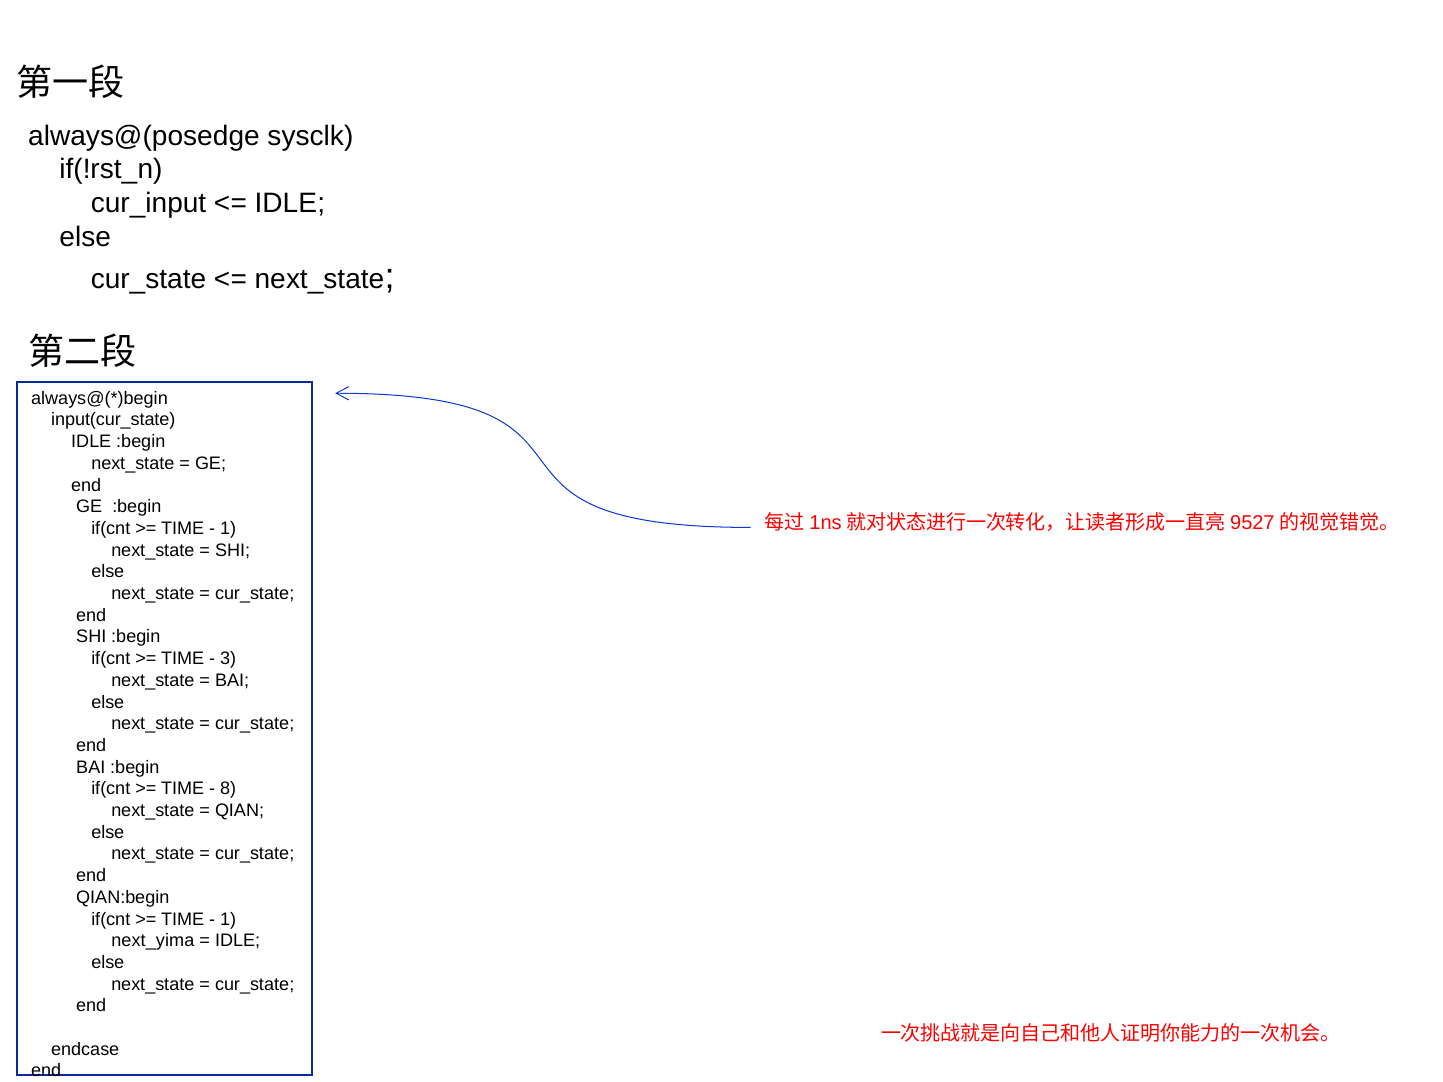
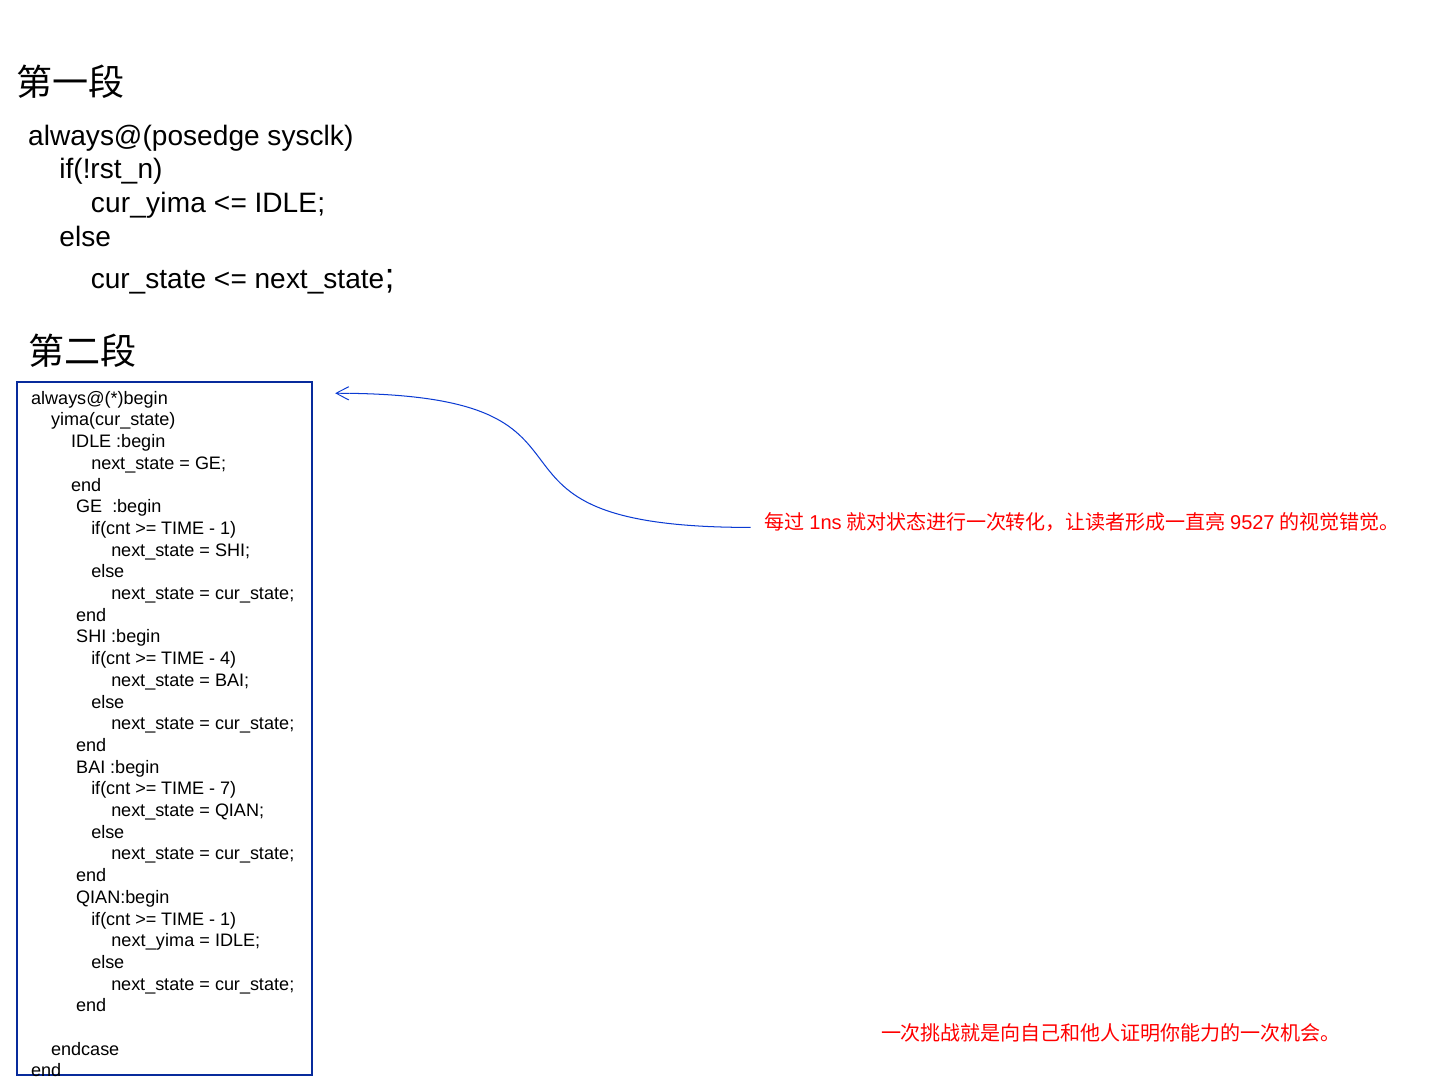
cur_input: cur_input -> cur_yima (148, 203)
input(cur_state: input(cur_state -> yima(cur_state (113, 420)
3: 3 -> 4 (228, 659)
8: 8 -> 7 (228, 789)
